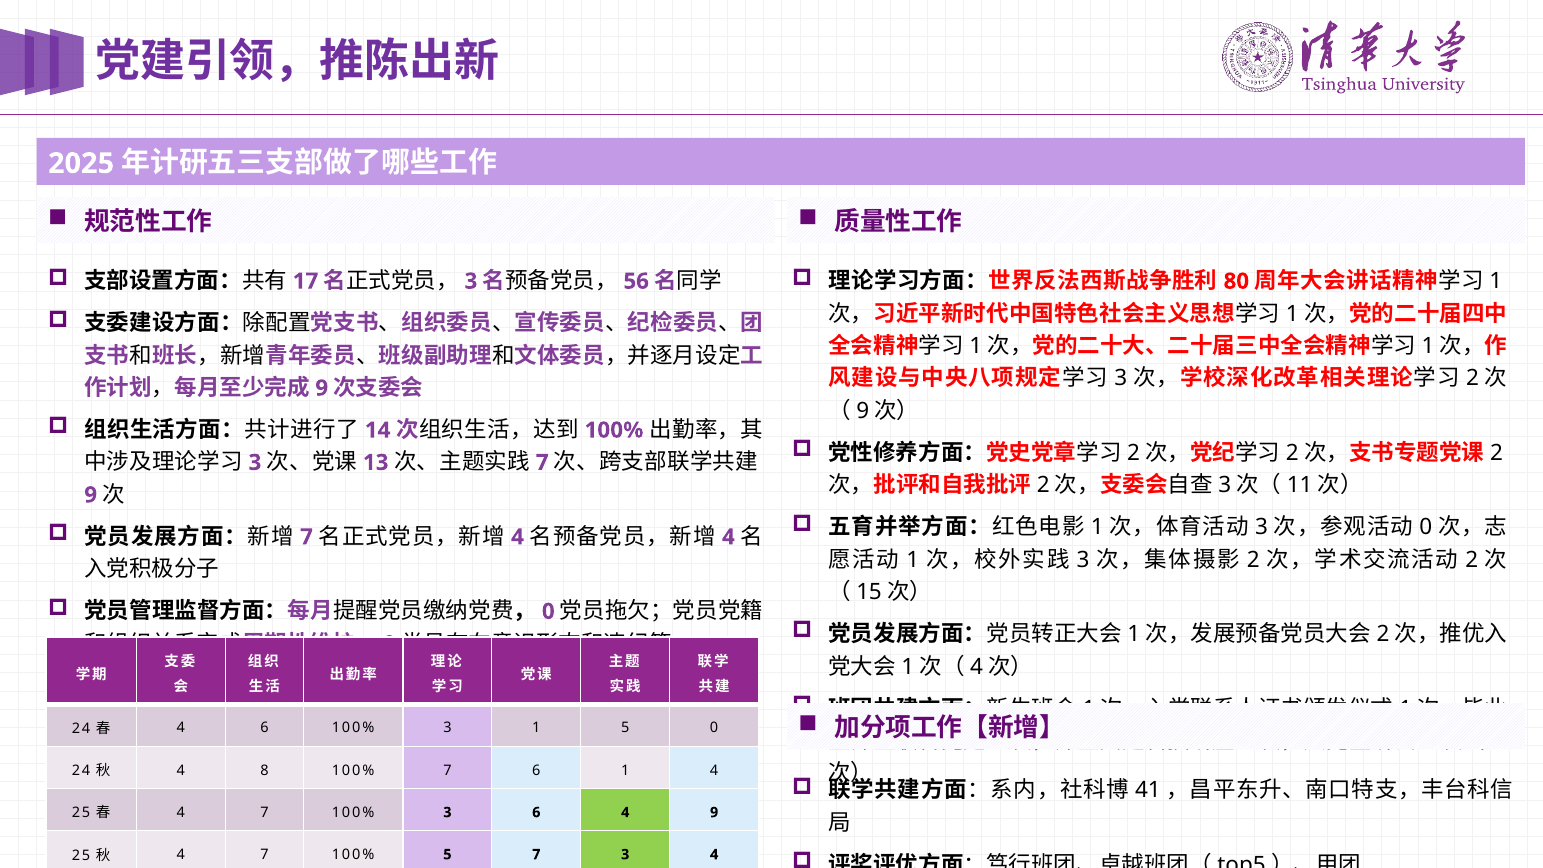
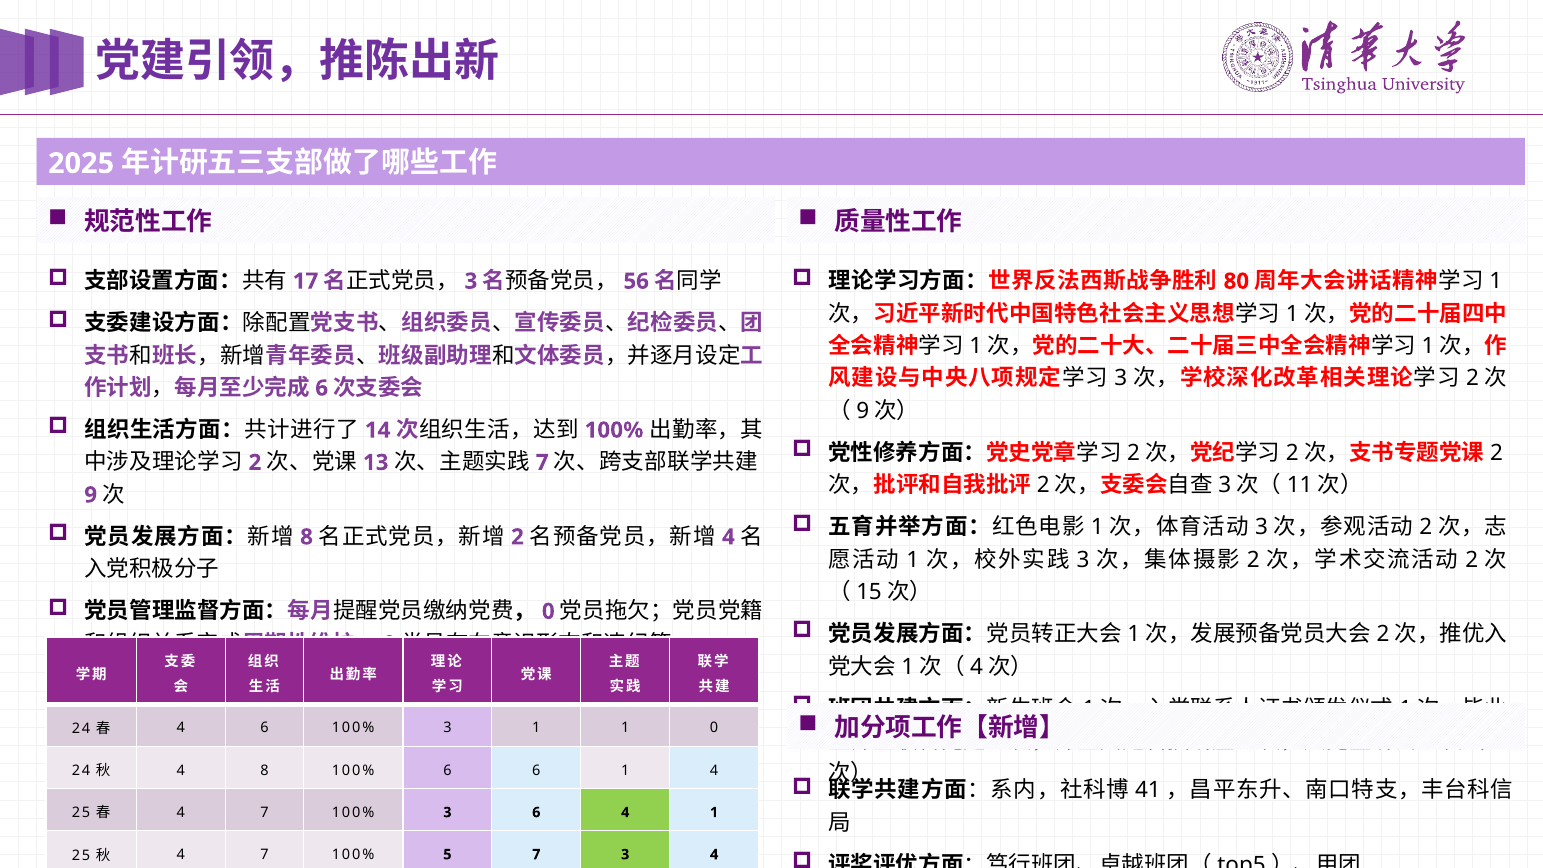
9: 9 -> 6 (322, 388)
3: 3 -> 2 (255, 463)
0: 0 -> 2 (1426, 527)
7: 7 -> 8 (307, 537)
4: 4 -> 2 (517, 537)
1 5: 5 -> 1 (625, 728)
100% 7: 7 -> 6 (447, 770)
4 9: 9 -> 1 (714, 812)
